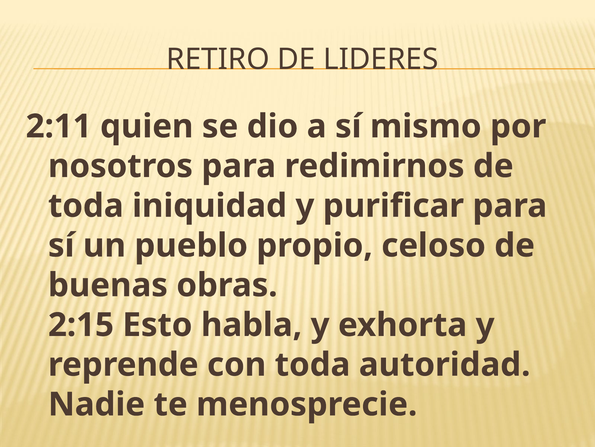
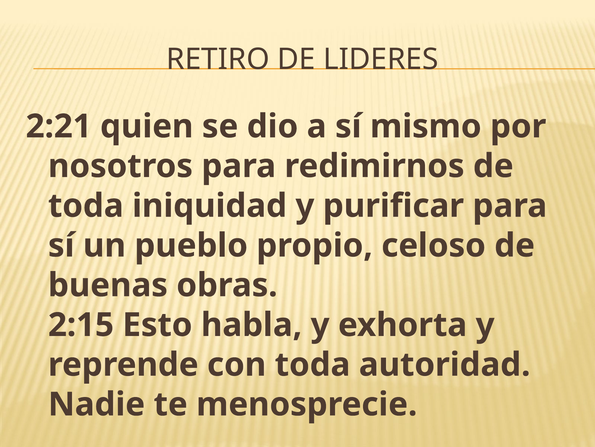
2:11: 2:11 -> 2:21 (59, 126)
